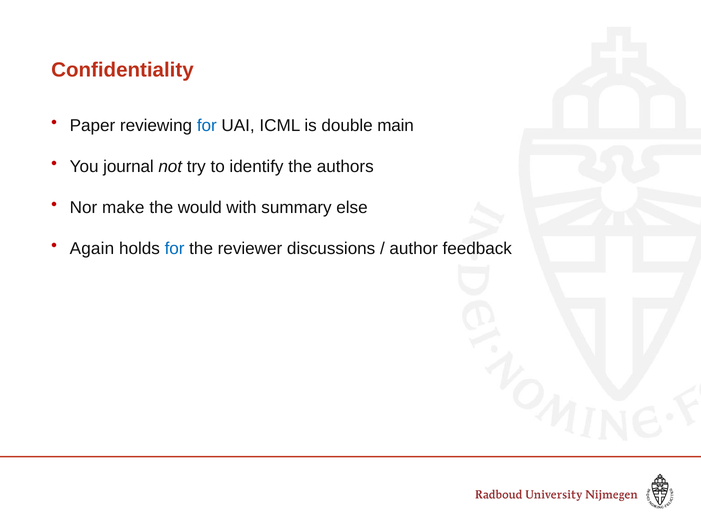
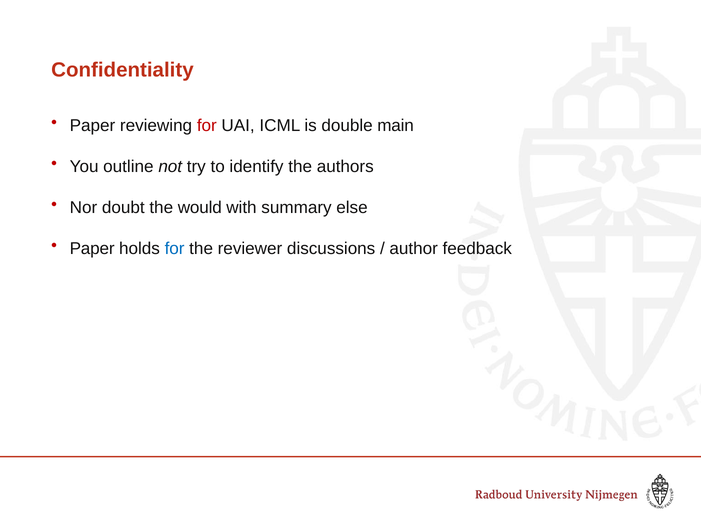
for colour: blue -> red (207, 126)
journal: journal -> outline (128, 167)
make: make -> doubt (123, 208)
Again: Again -> Paper (92, 249)
